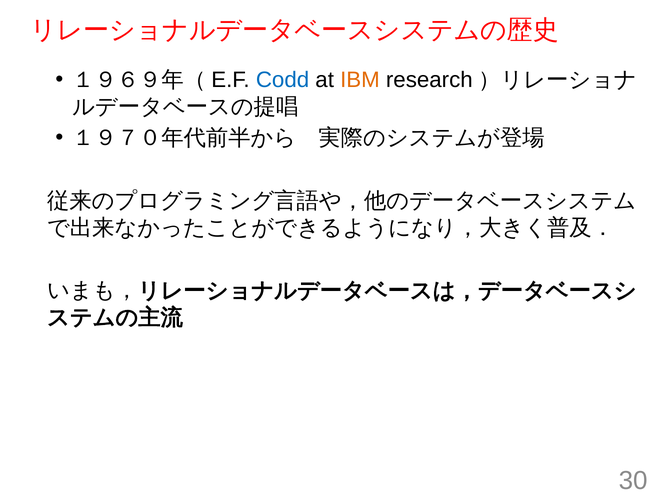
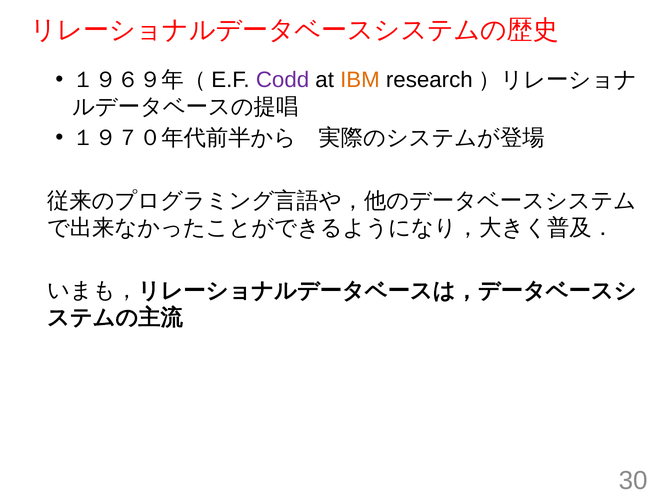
Codd colour: blue -> purple (283, 80)
